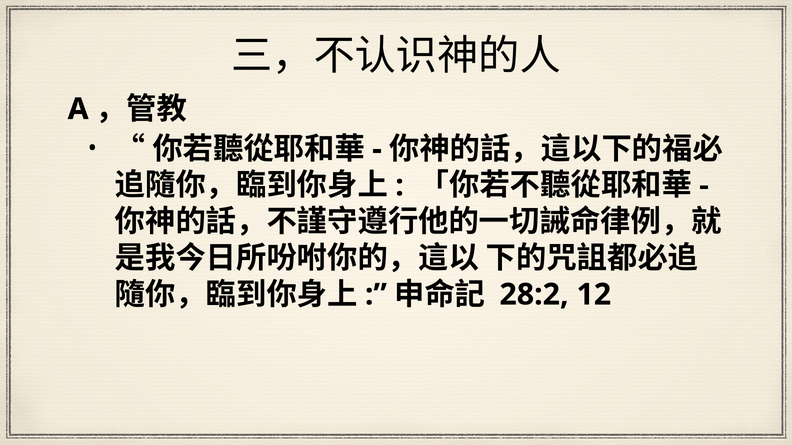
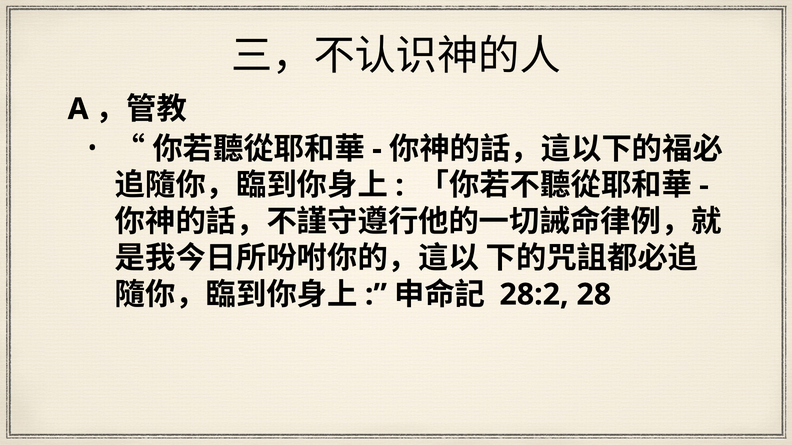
12: 12 -> 28 (594, 295)
